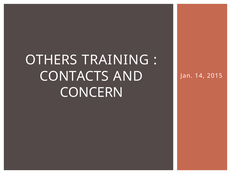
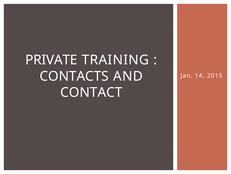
OTHERS: OTHERS -> PRIVATE (51, 60)
CONCERN: CONCERN -> CONTACT (91, 92)
